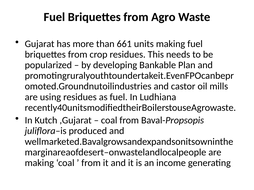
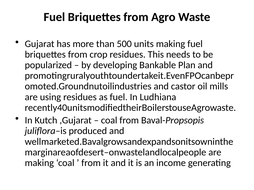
661: 661 -> 500 (124, 44)
